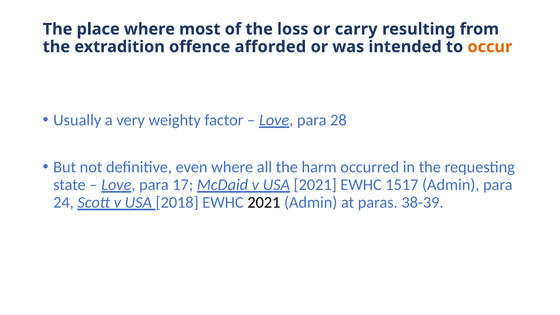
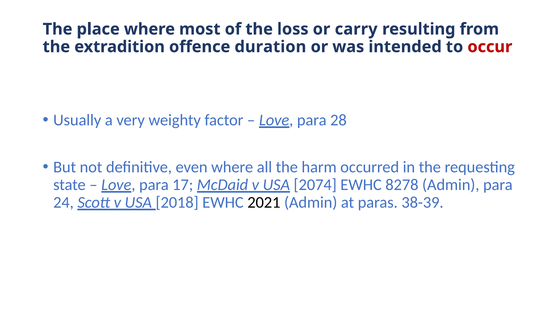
afforded: afforded -> duration (270, 47)
occur colour: orange -> red (490, 47)
USA 2021: 2021 -> 2074 (315, 185)
1517: 1517 -> 8278 (402, 185)
